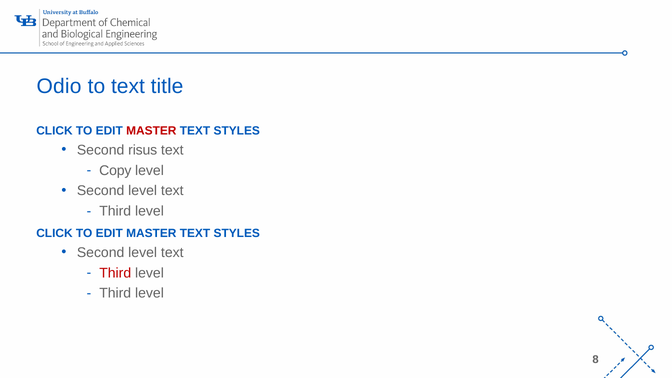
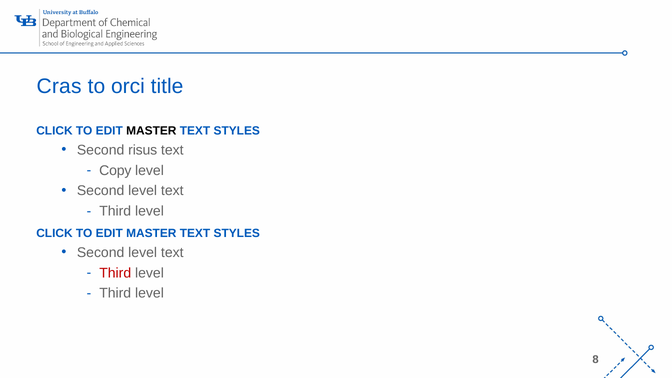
Odio: Odio -> Cras (59, 87)
to text: text -> orci (128, 87)
MASTER colour: red -> black (151, 131)
